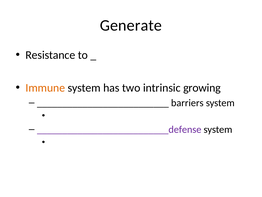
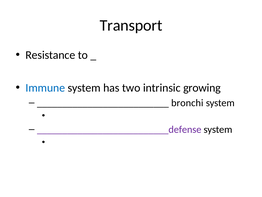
Generate: Generate -> Transport (131, 25)
Immune colour: orange -> blue (45, 88)
barriers: barriers -> bronchi (187, 103)
